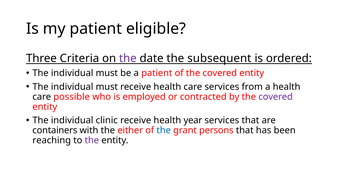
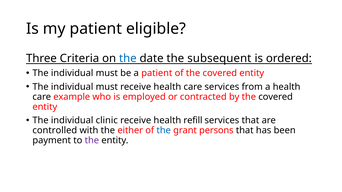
the colour: purple -> blue (128, 59)
possible: possible -> example (72, 97)
covered colour: purple -> black (276, 97)
year: year -> refill (193, 121)
containers: containers -> controlled (55, 131)
reaching: reaching -> payment (52, 141)
